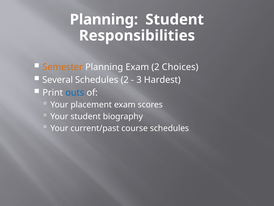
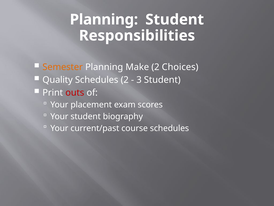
Planning Exam: Exam -> Make (137, 67)
Several: Several -> Quality (58, 80)
3 Hardest: Hardest -> Student (162, 80)
outs colour: blue -> red (75, 92)
